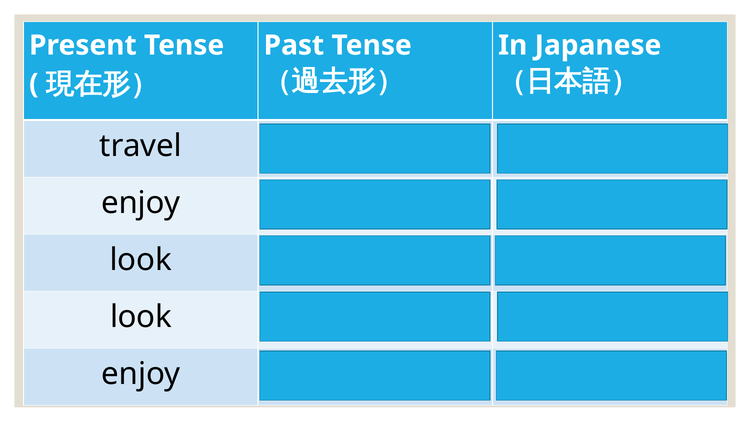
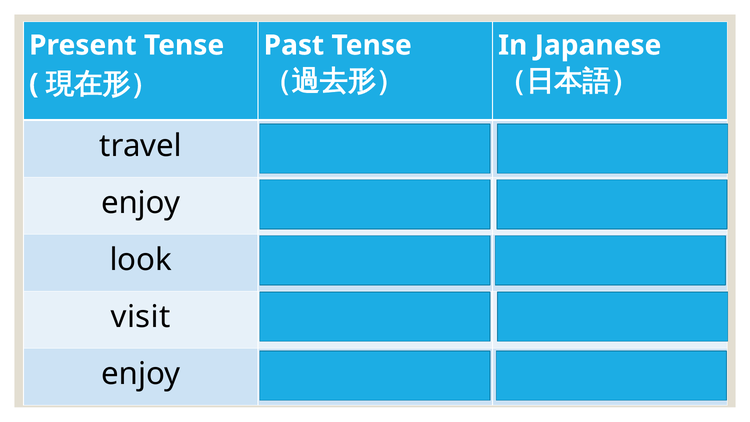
look: look -> visit (141, 317)
